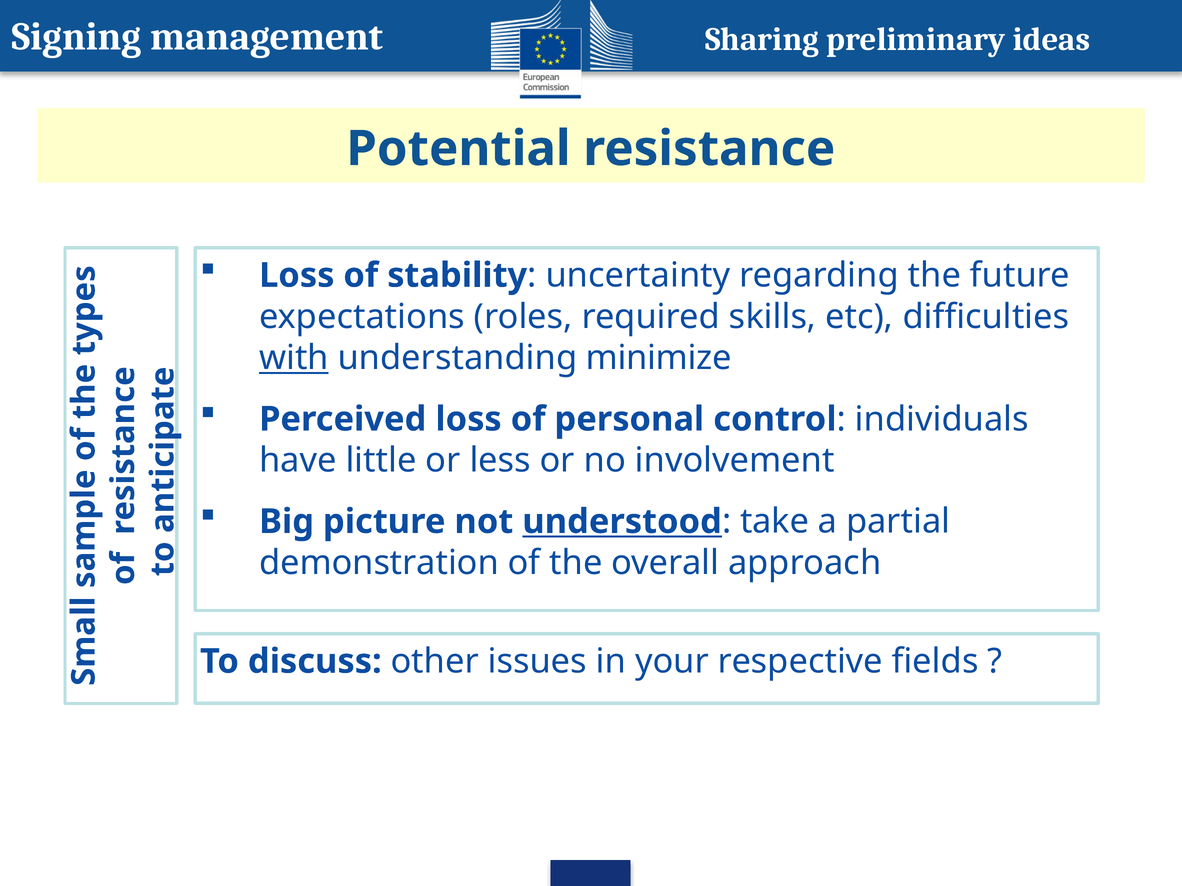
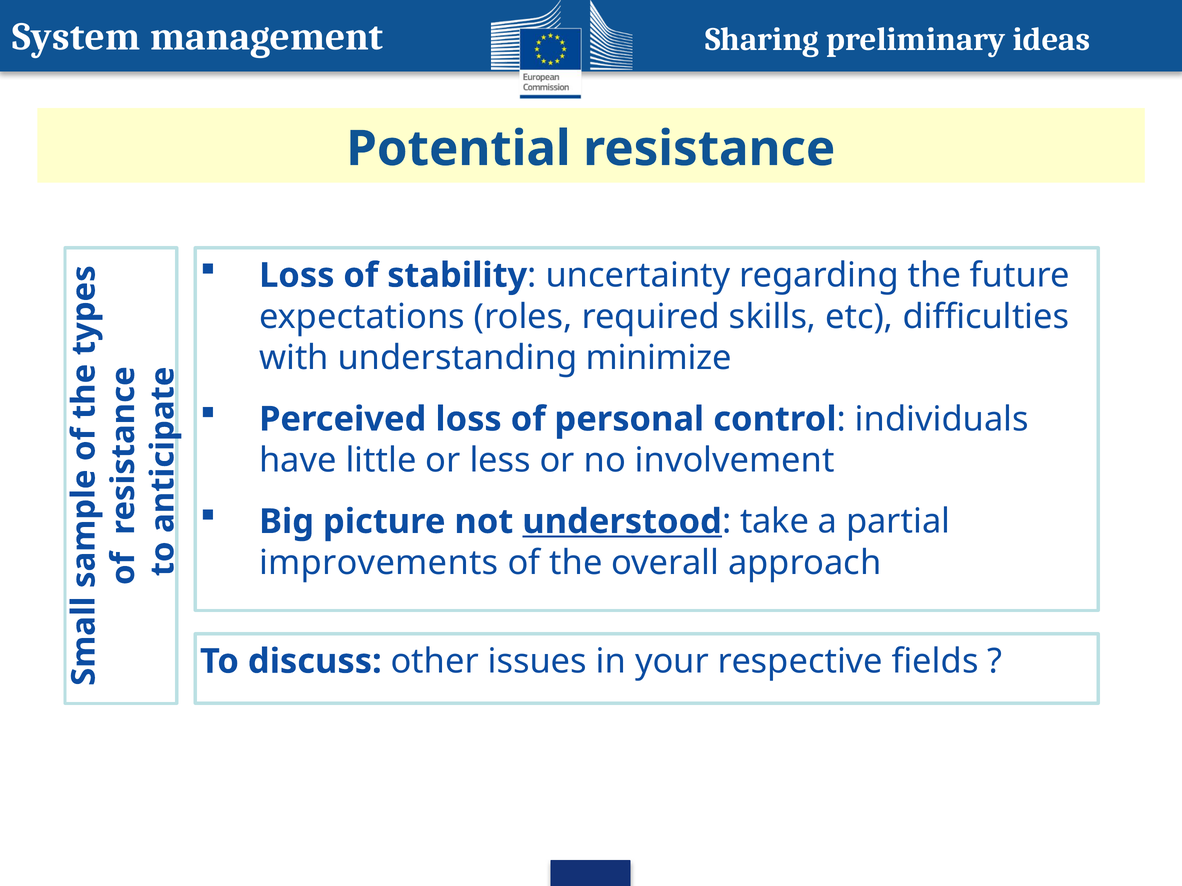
Signing: Signing -> System (76, 37)
with underline: present -> none (294, 358)
demonstration: demonstration -> improvements (379, 563)
